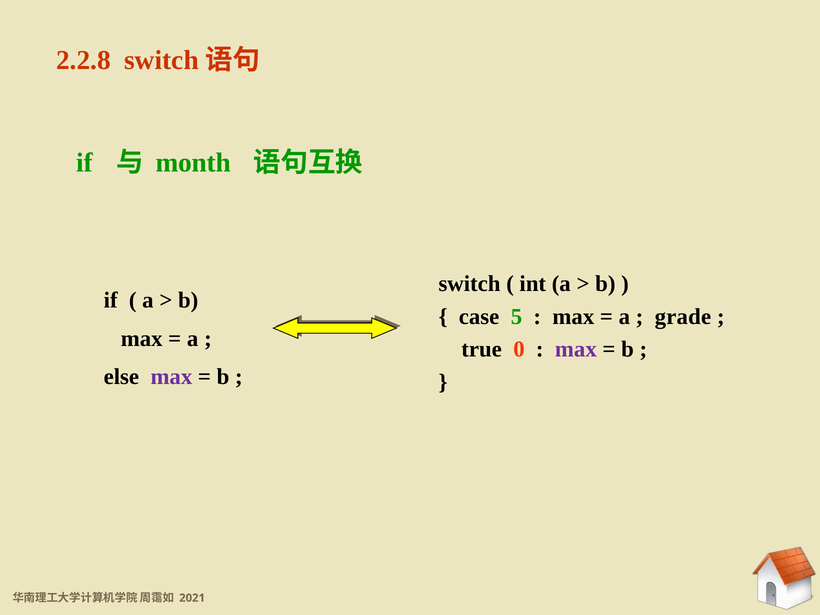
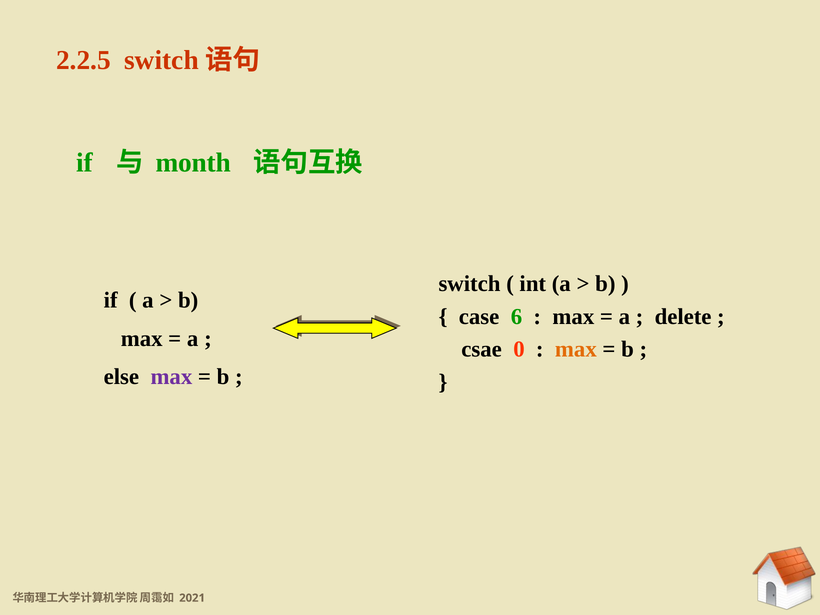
2.2.8: 2.2.8 -> 2.2.5 (83, 60)
5: 5 -> 6 (517, 317)
grade: grade -> delete (683, 317)
true: true -> csae (482, 349)
max colour: purple -> orange (576, 349)
